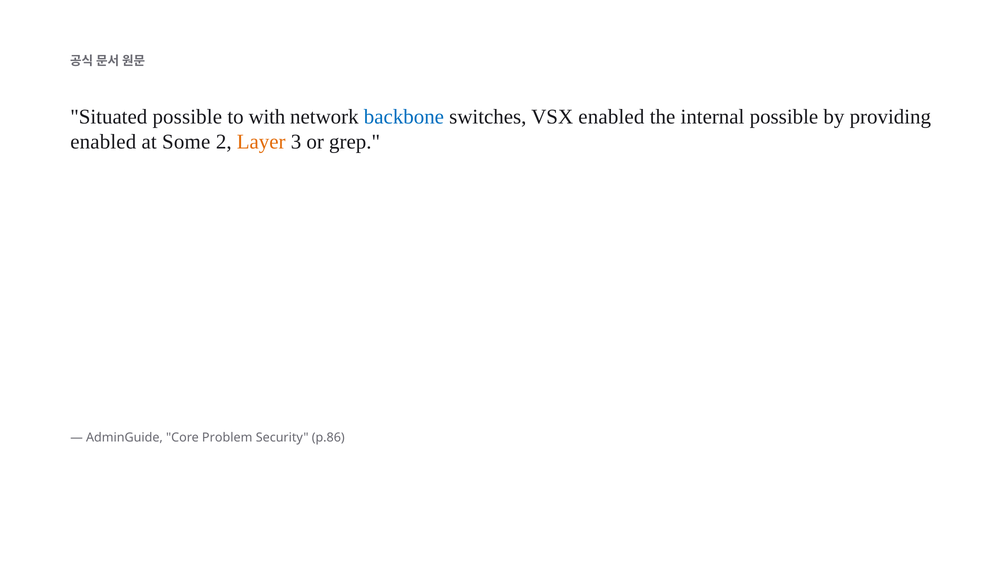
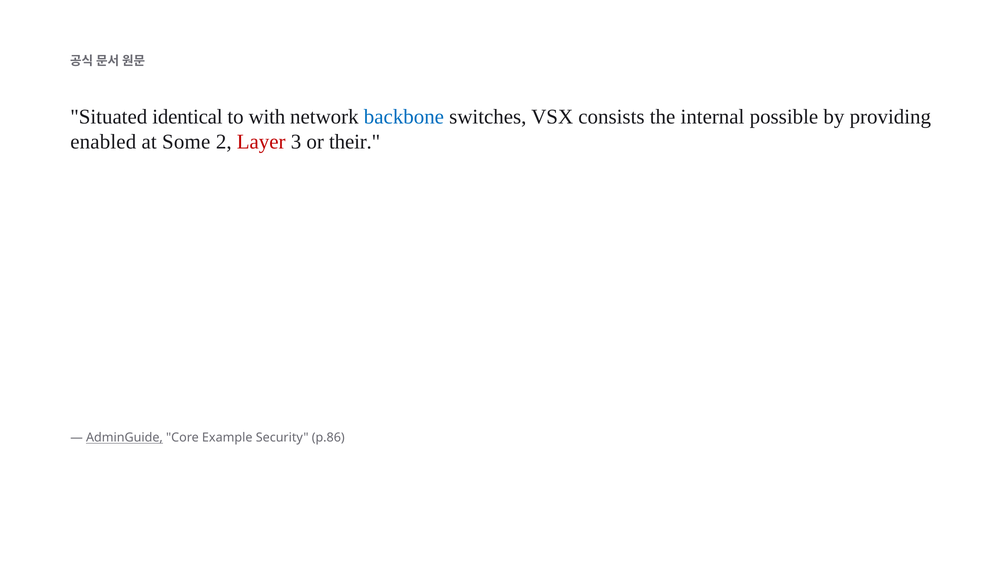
Situated possible: possible -> identical (187, 117)
VSX enabled: enabled -> consists (611, 117)
Layer colour: orange -> red (261, 142)
grep: grep -> their (355, 142)
AdminGuide underline: none -> present (124, 438)
Problem: Problem -> Example (227, 438)
